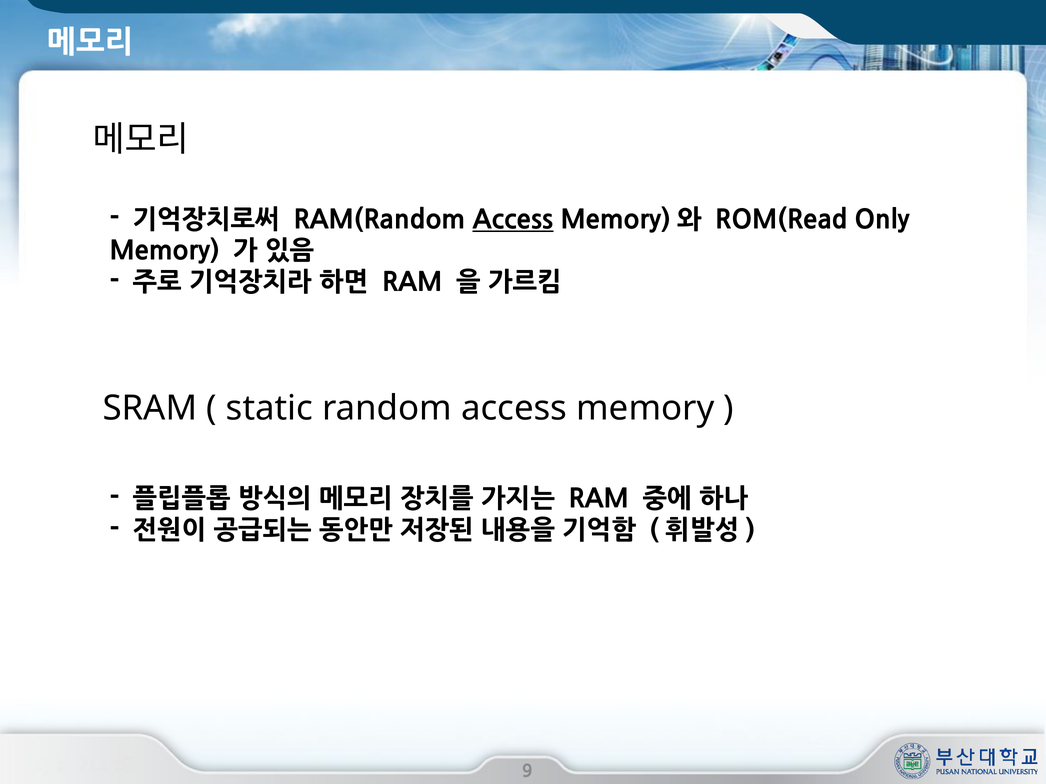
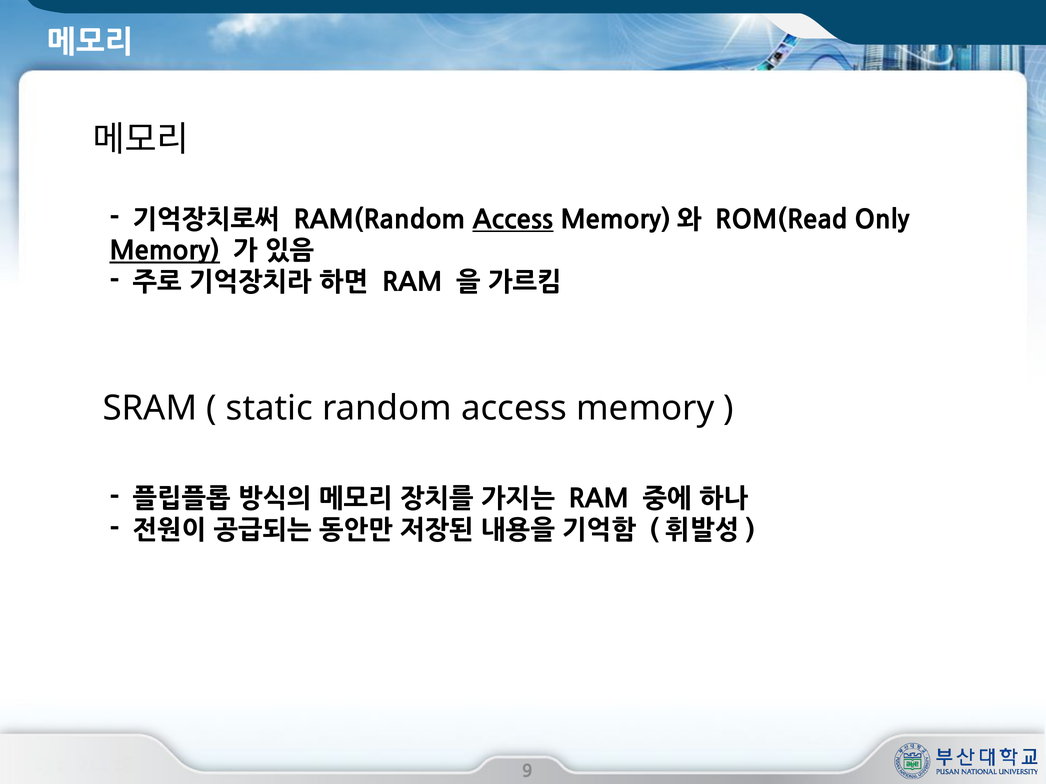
Memory underline: none -> present (165, 251)
